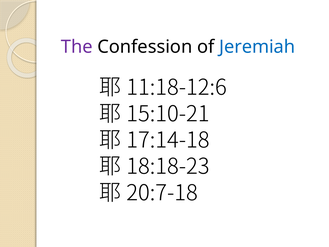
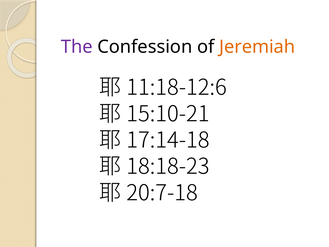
Jeremiah colour: blue -> orange (257, 47)
